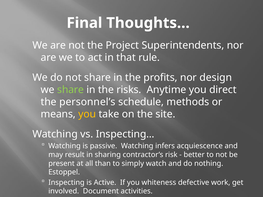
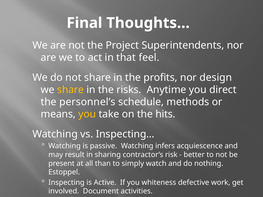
rule: rule -> feel (149, 58)
share colour: light green -> yellow (71, 90)
site: site -> hits (165, 114)
